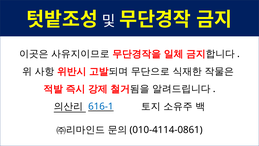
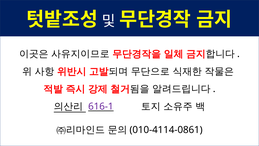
616-1 colour: blue -> purple (101, 106)
